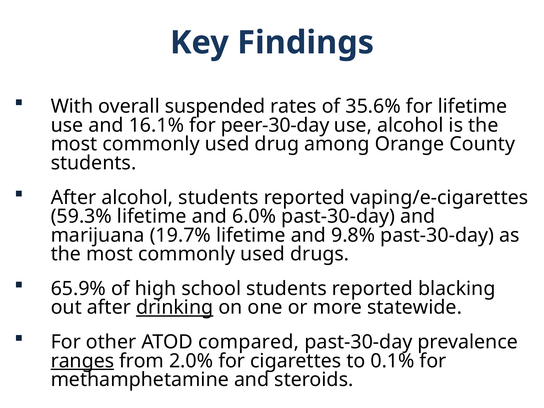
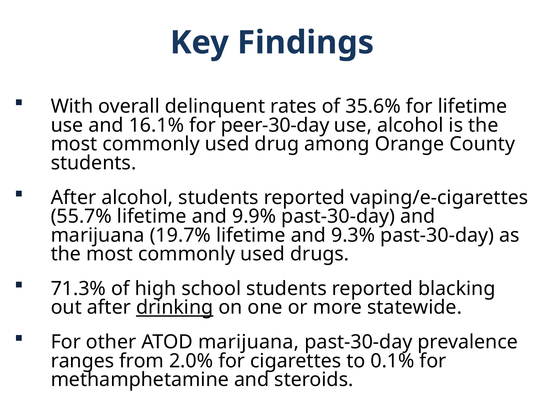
suspended: suspended -> delinquent (215, 106)
59.3%: 59.3% -> 55.7% (81, 216)
6.0%: 6.0% -> 9.9% (254, 216)
9.8%: 9.8% -> 9.3% (353, 235)
65.9%: 65.9% -> 71.3% (78, 289)
ATOD compared: compared -> marijuana (249, 342)
ranges underline: present -> none (82, 361)
